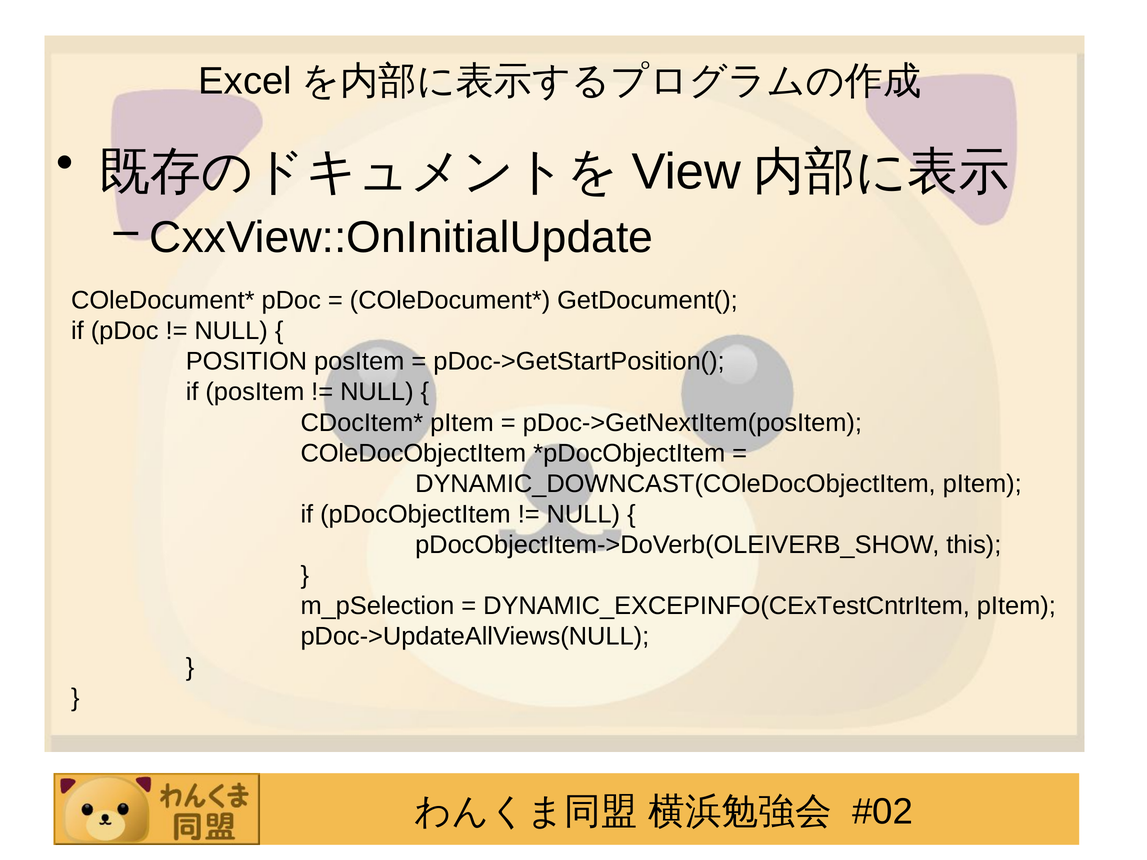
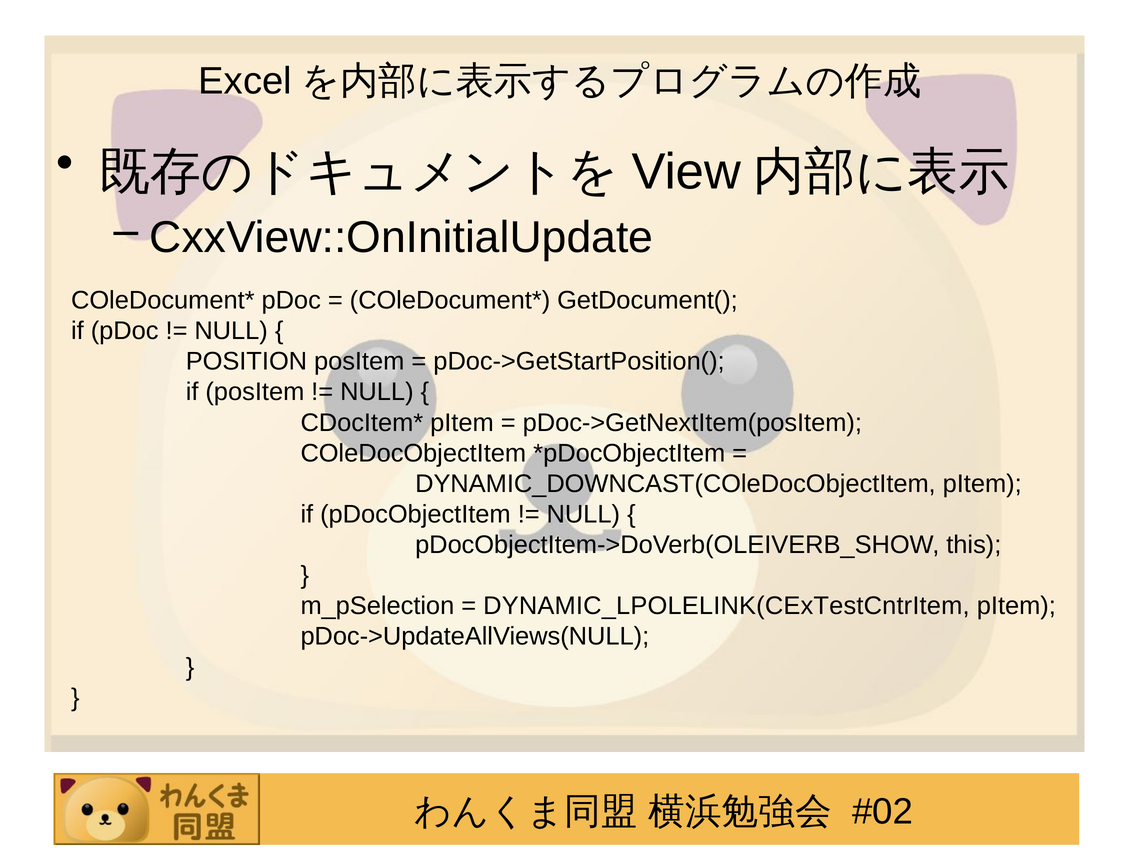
DYNAMIC_EXCEPINFO(CExTestCntrItem: DYNAMIC_EXCEPINFO(CExTestCntrItem -> DYNAMIC_LPOLELINK(CExTestCntrItem (726, 606)
